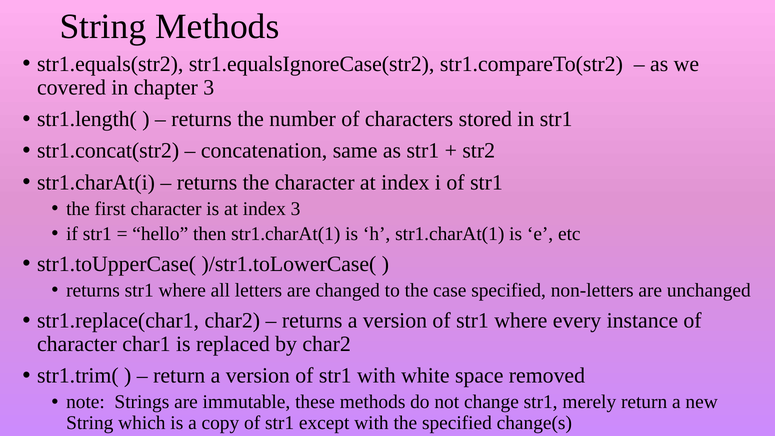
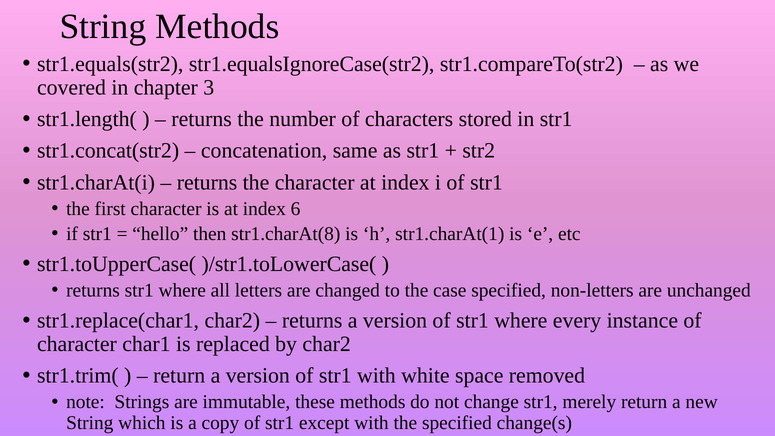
index 3: 3 -> 6 (296, 209)
then str1.charAt(1: str1.charAt(1 -> str1.charAt(8 (286, 234)
